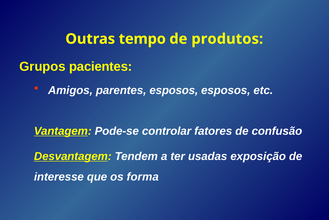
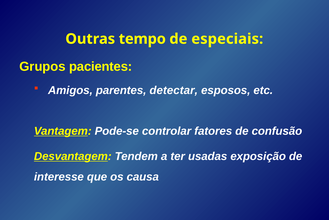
produtos: produtos -> especiais (227, 39)
parentes esposos: esposos -> detectar (174, 90)
forma: forma -> causa (143, 176)
